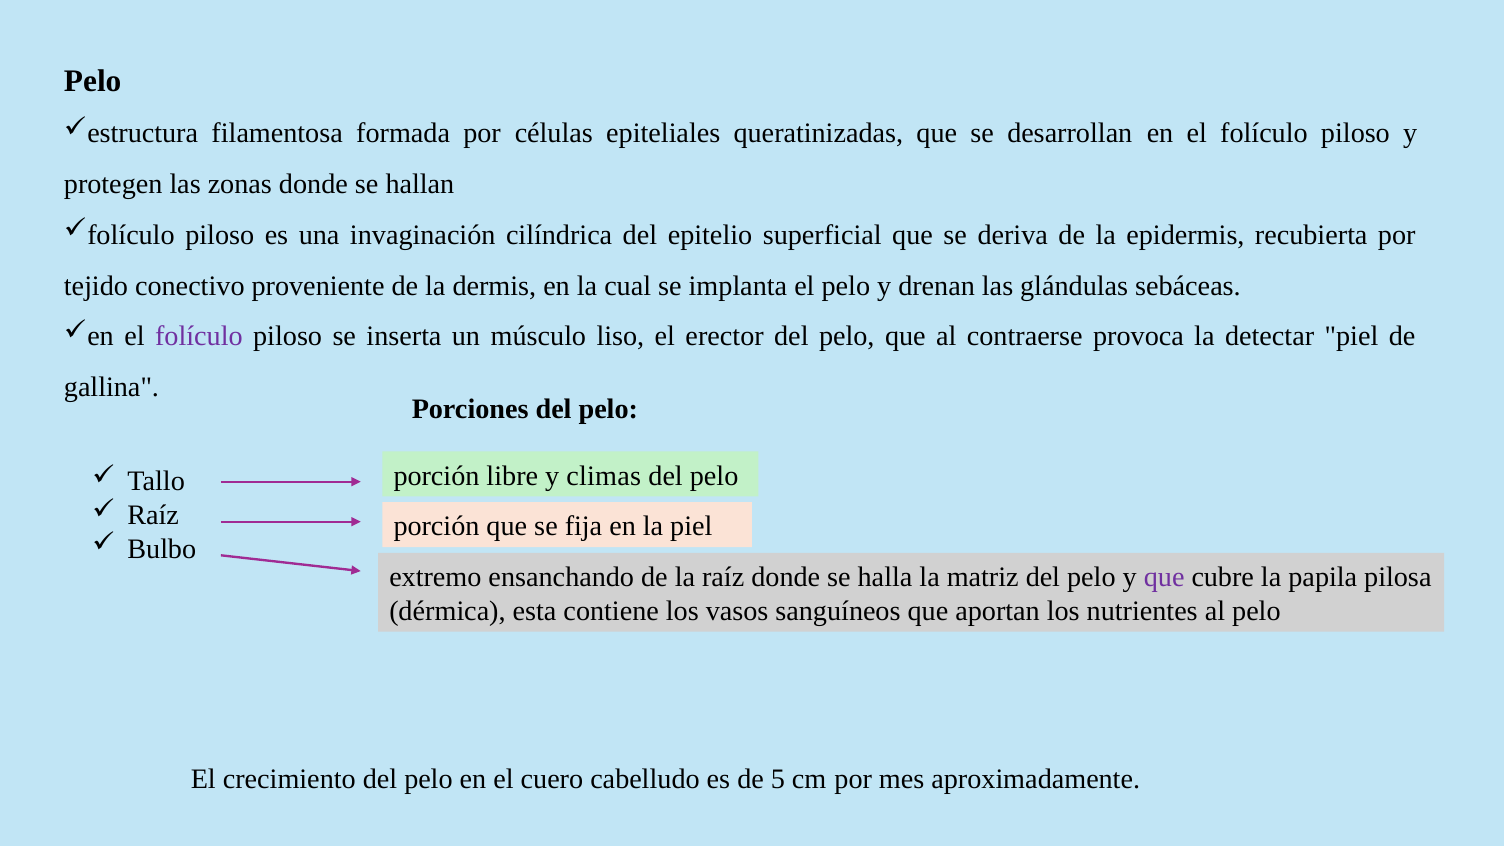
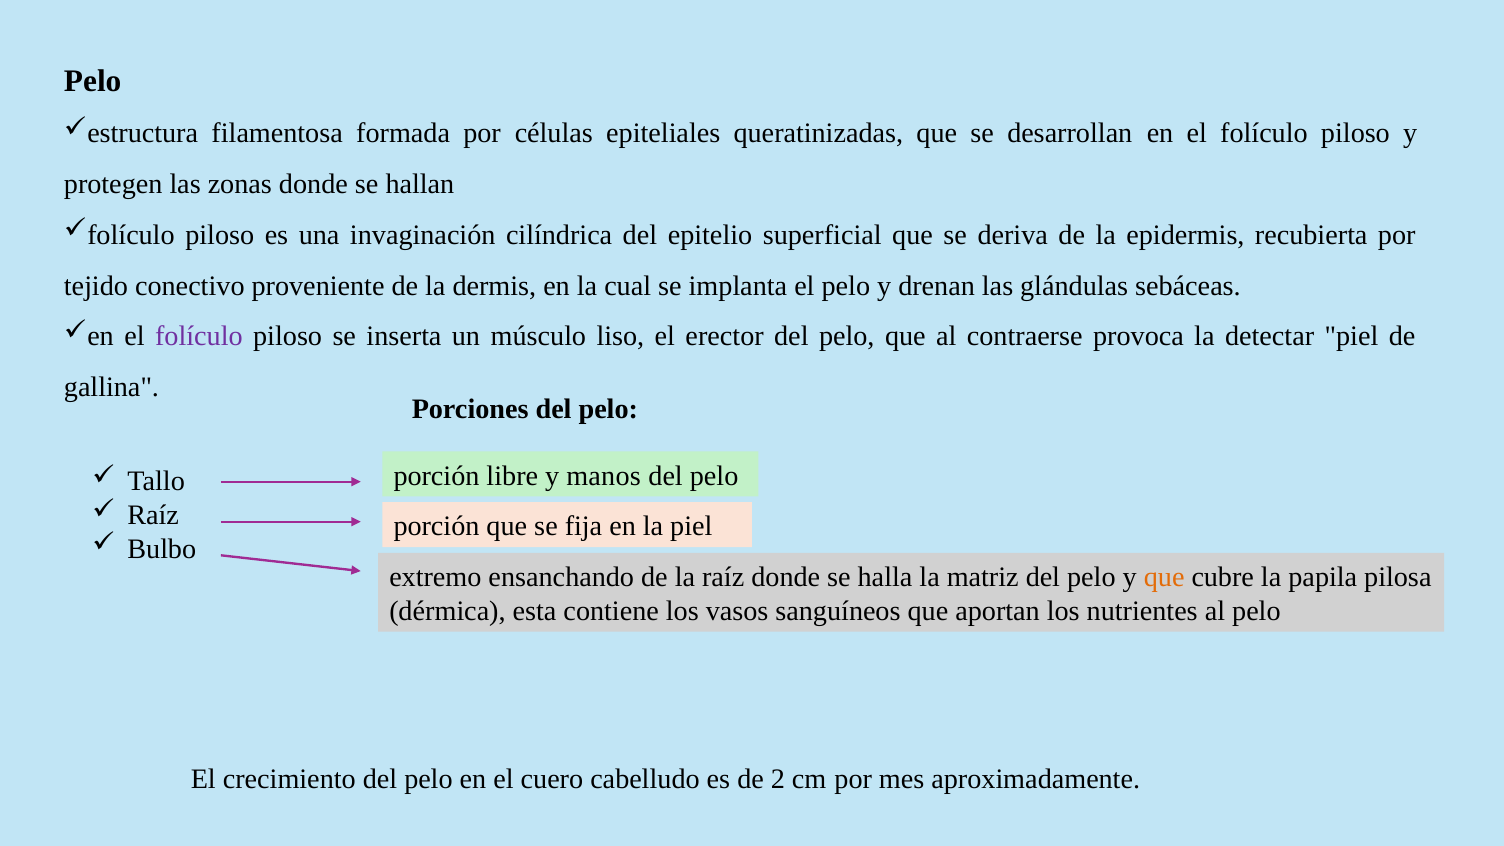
climas: climas -> manos (604, 476)
que colour: purple -> orange (1164, 577)
5: 5 -> 2 (778, 779)
